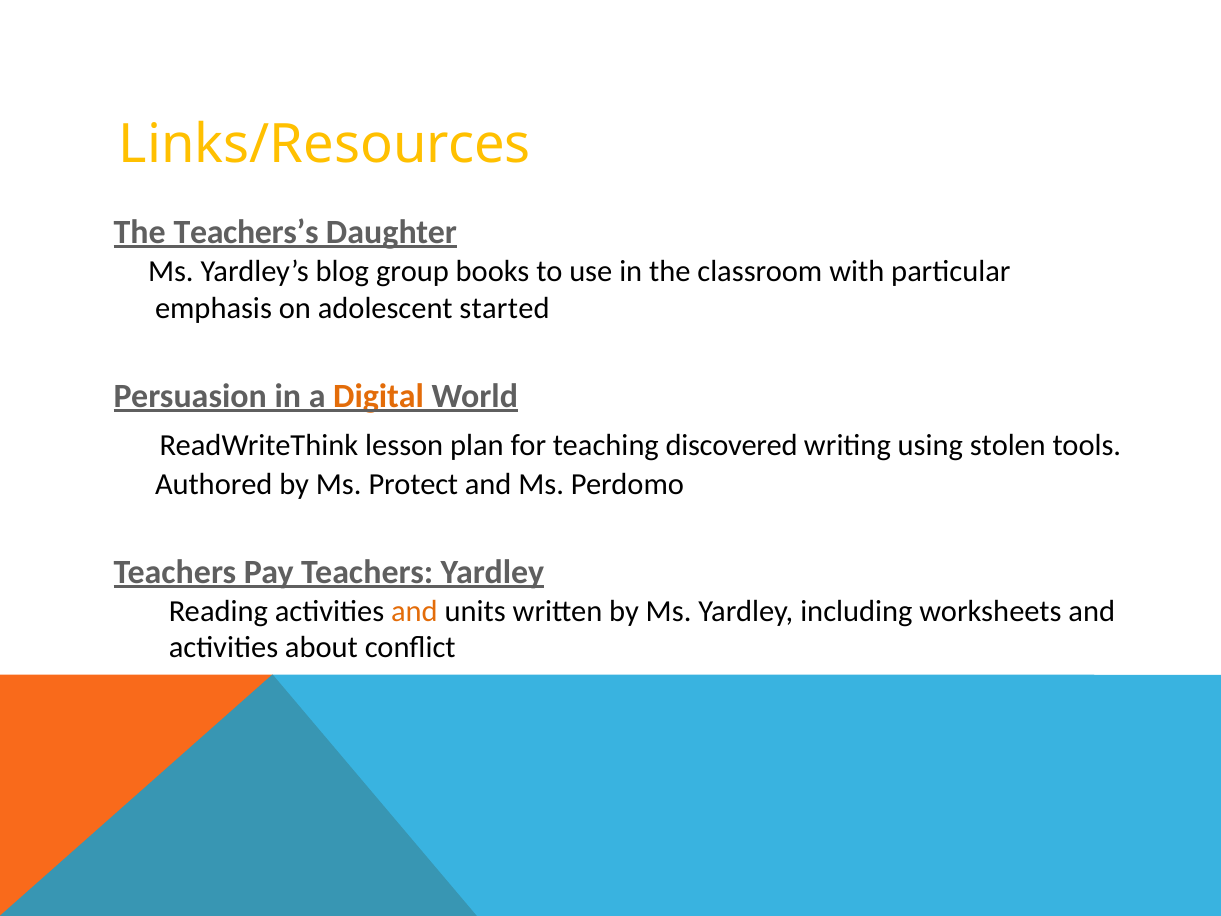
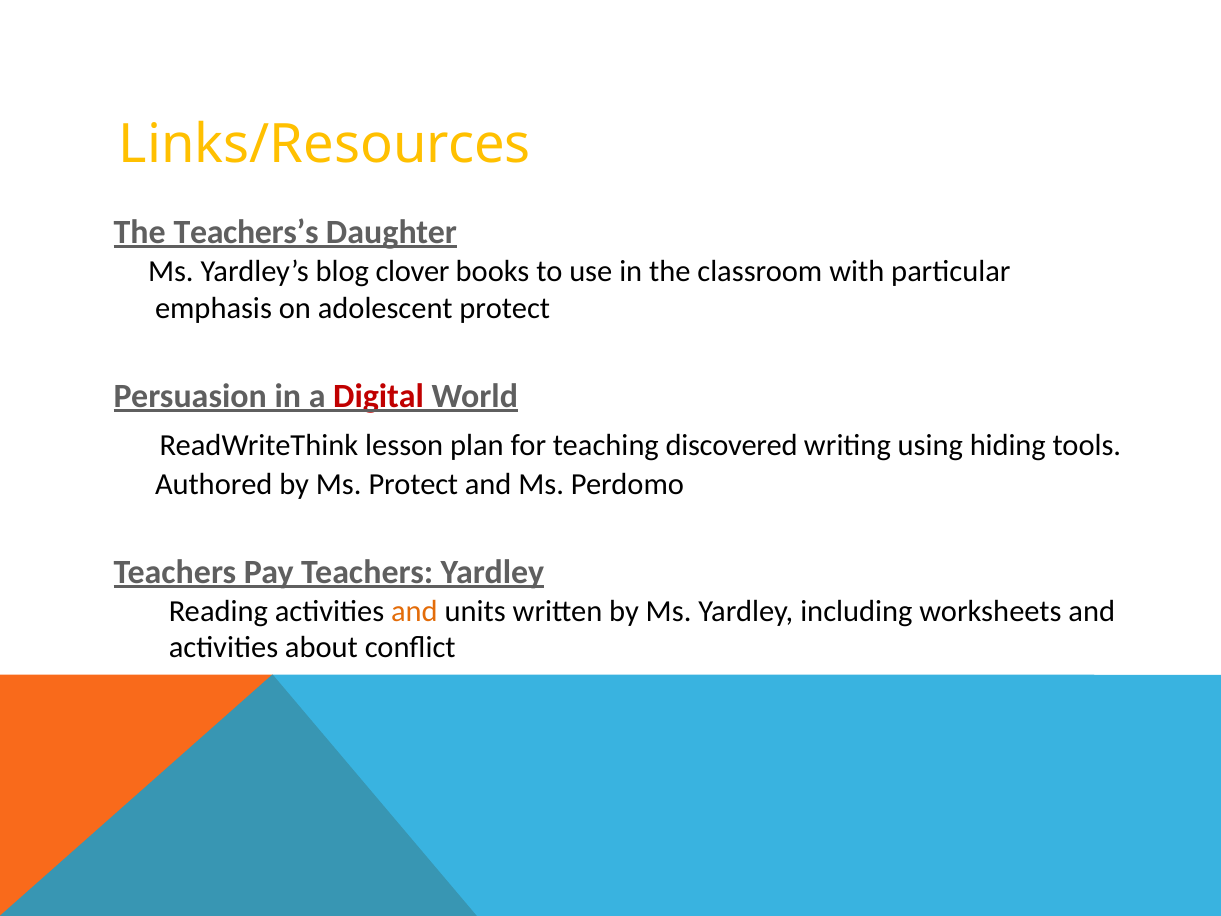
group: group -> clover (413, 271)
adolescent started: started -> protect (505, 308)
Digital colour: orange -> red (379, 396)
stolen: stolen -> hiding (1008, 445)
